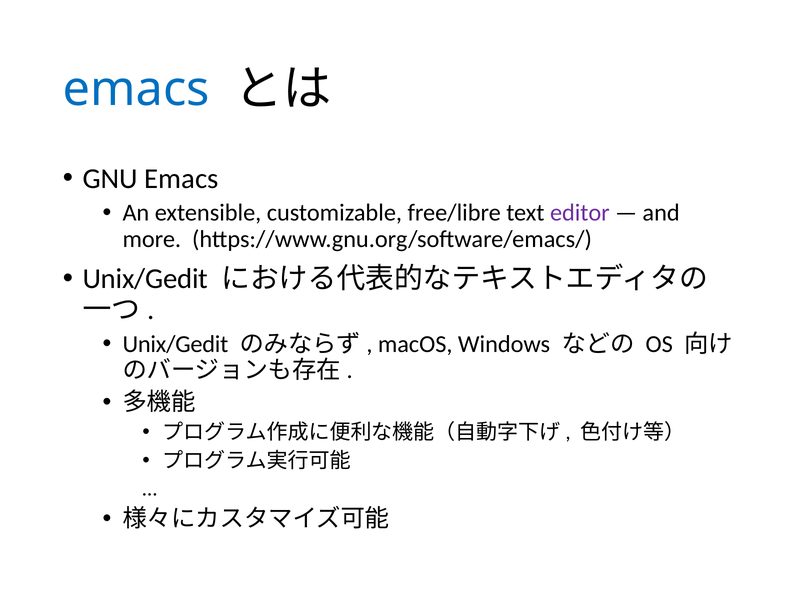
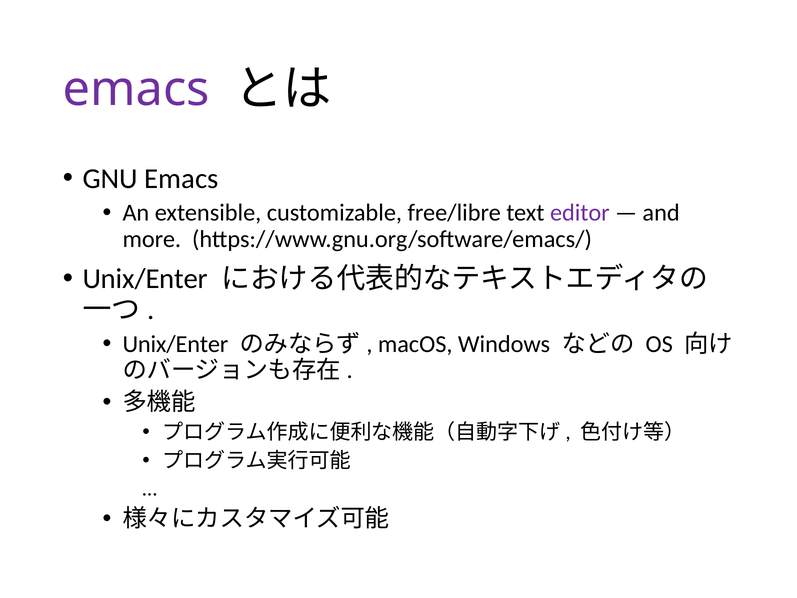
emacs colour: blue -> purple (136, 89)
Unix/Gedit: Unix/Gedit -> Unix/Enter (145, 279)
Unix/Gedit: Unix/Gedit -> Unix/Enter (175, 344)
